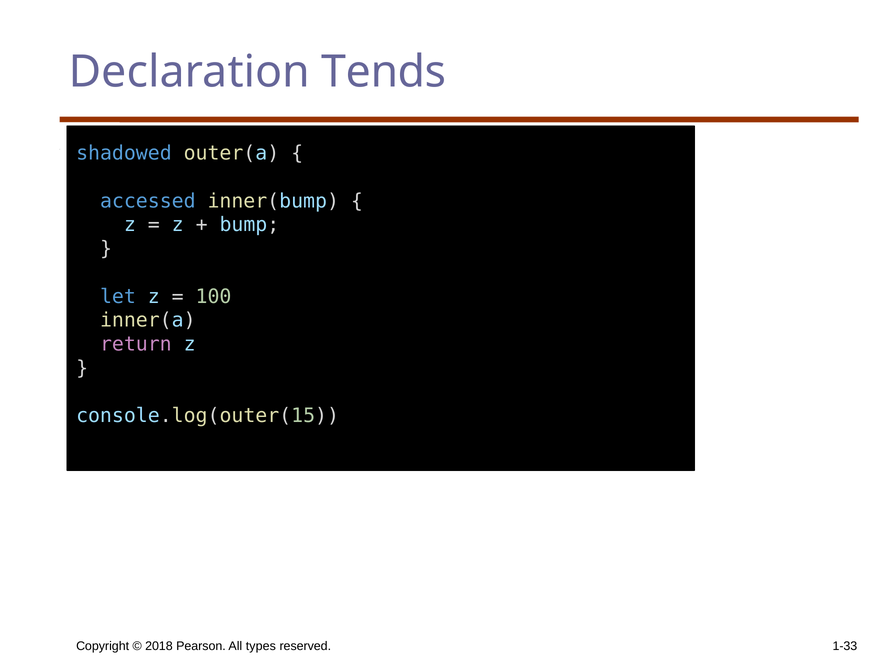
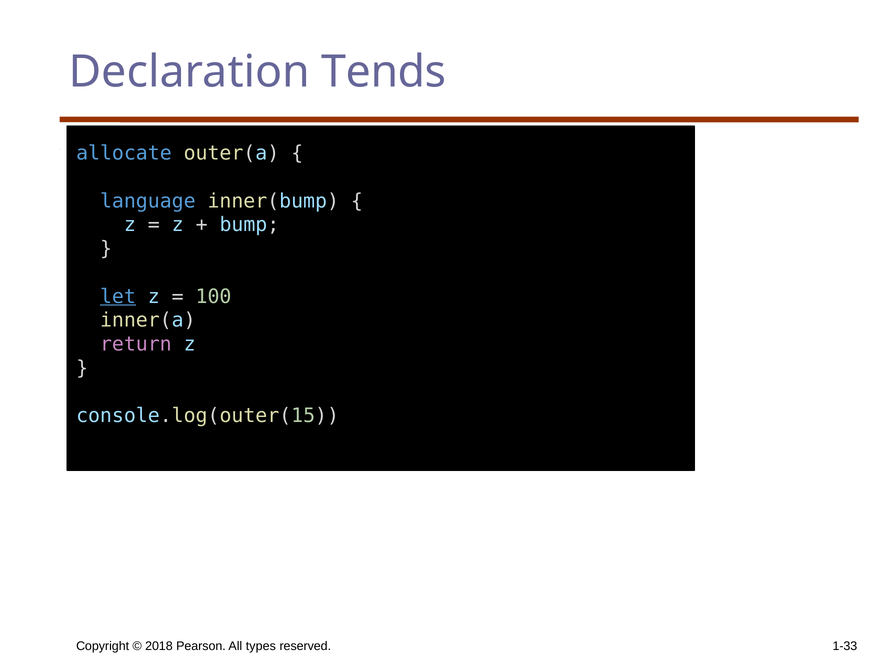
shadowed: shadowed -> allocate (124, 153)
accessed: accessed -> language (148, 201)
let underline: none -> present (118, 297)
